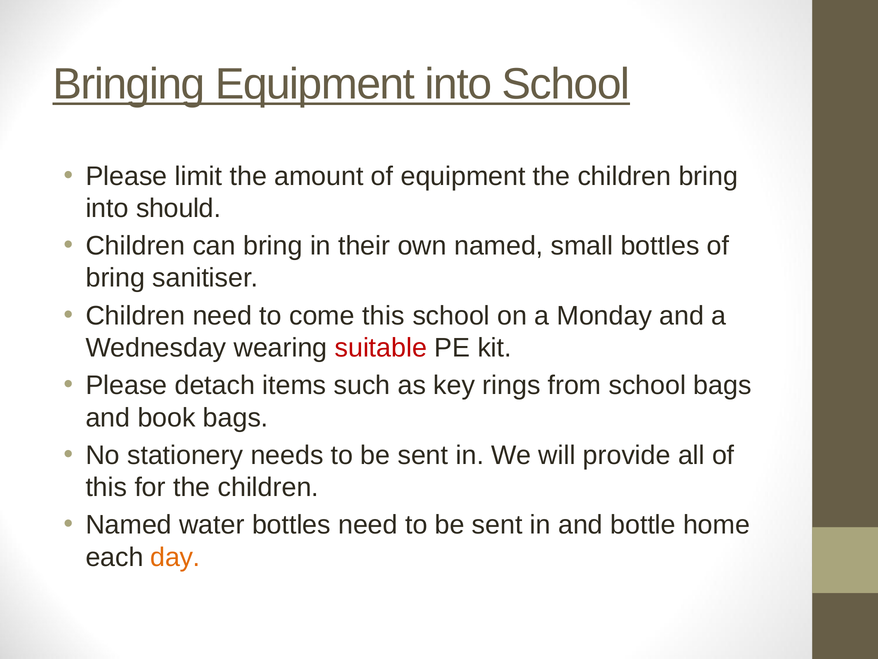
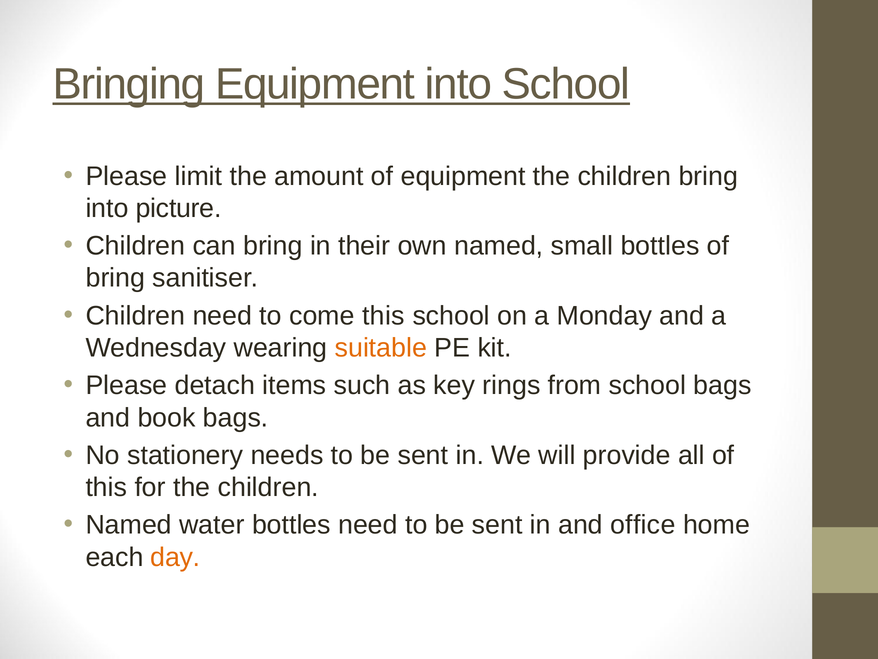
should: should -> picture (179, 208)
suitable colour: red -> orange (381, 348)
bottle: bottle -> office (643, 525)
